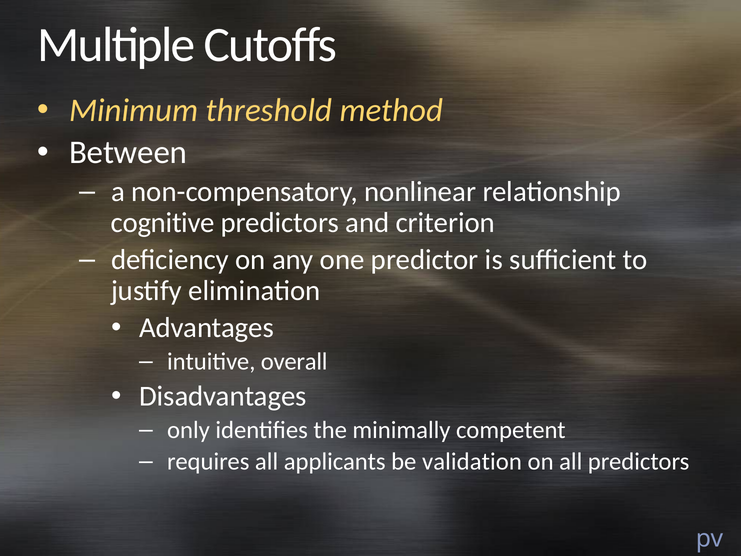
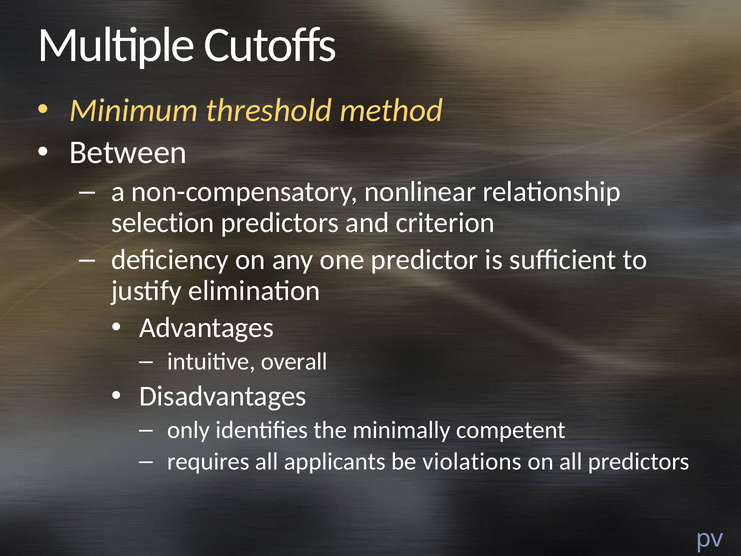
cognitive: cognitive -> selection (163, 223)
validation: validation -> violations (472, 462)
